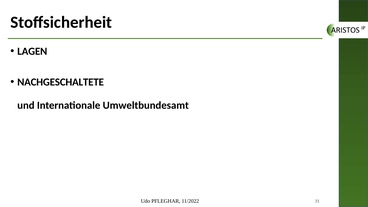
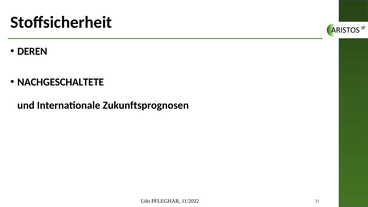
LAGEN: LAGEN -> DEREN (32, 51)
Umweltbundesamt: Umweltbundesamt -> Zukunftsprognosen (146, 105)
